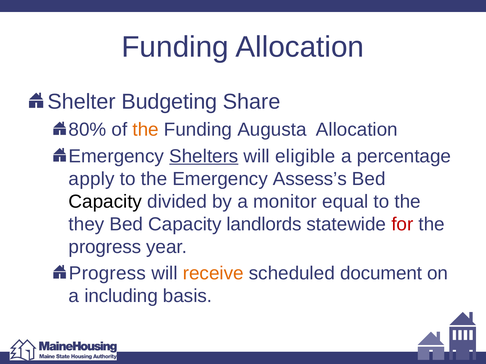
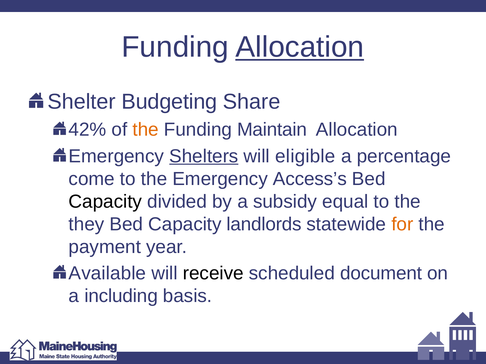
Allocation underline: none -> present (300, 47)
80%: 80% -> 42% (88, 130)
Augusta: Augusta -> Maintain (272, 130)
apply: apply -> come (92, 179)
Assess’s: Assess’s -> Access’s (310, 179)
monitor: monitor -> subsidy (285, 202)
for colour: red -> orange (402, 224)
progress: progress -> payment (105, 247)
Progress: Progress -> Available (107, 274)
receive colour: orange -> black (213, 274)
